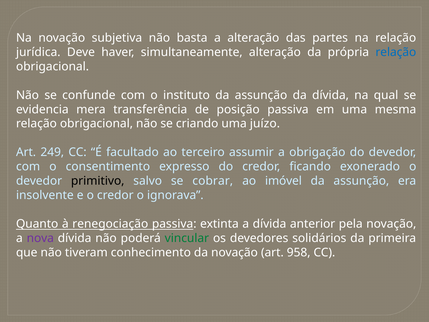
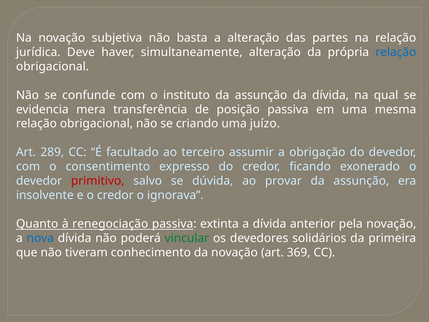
249: 249 -> 289 (52, 152)
primitivo colour: black -> red (98, 181)
cobrar: cobrar -> dúvida (213, 181)
imóvel: imóvel -> provar (283, 181)
nova colour: purple -> blue (40, 238)
958: 958 -> 369 (299, 252)
